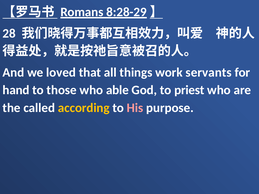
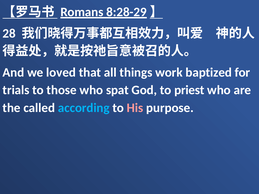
servants: servants -> baptized (209, 72)
hand: hand -> trials (16, 90)
able: able -> spat (117, 90)
according colour: yellow -> light blue (84, 108)
